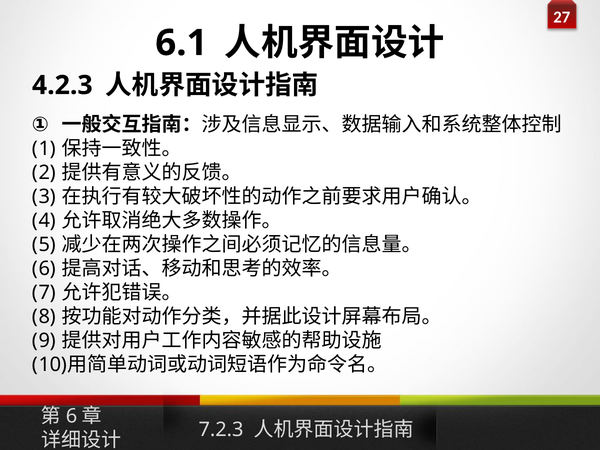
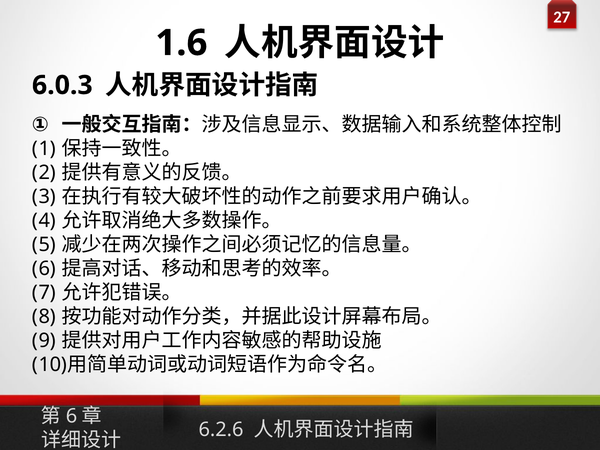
6.1: 6.1 -> 1.6 (181, 43)
4.2.3: 4.2.3 -> 6.0.3 (62, 85)
7.2.3: 7.2.3 -> 6.2.6 (221, 430)
